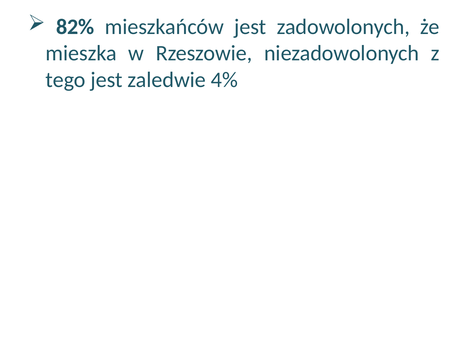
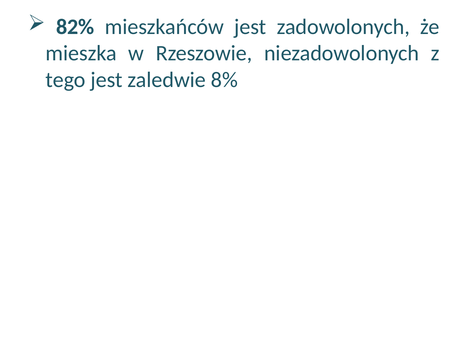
4%: 4% -> 8% (224, 80)
